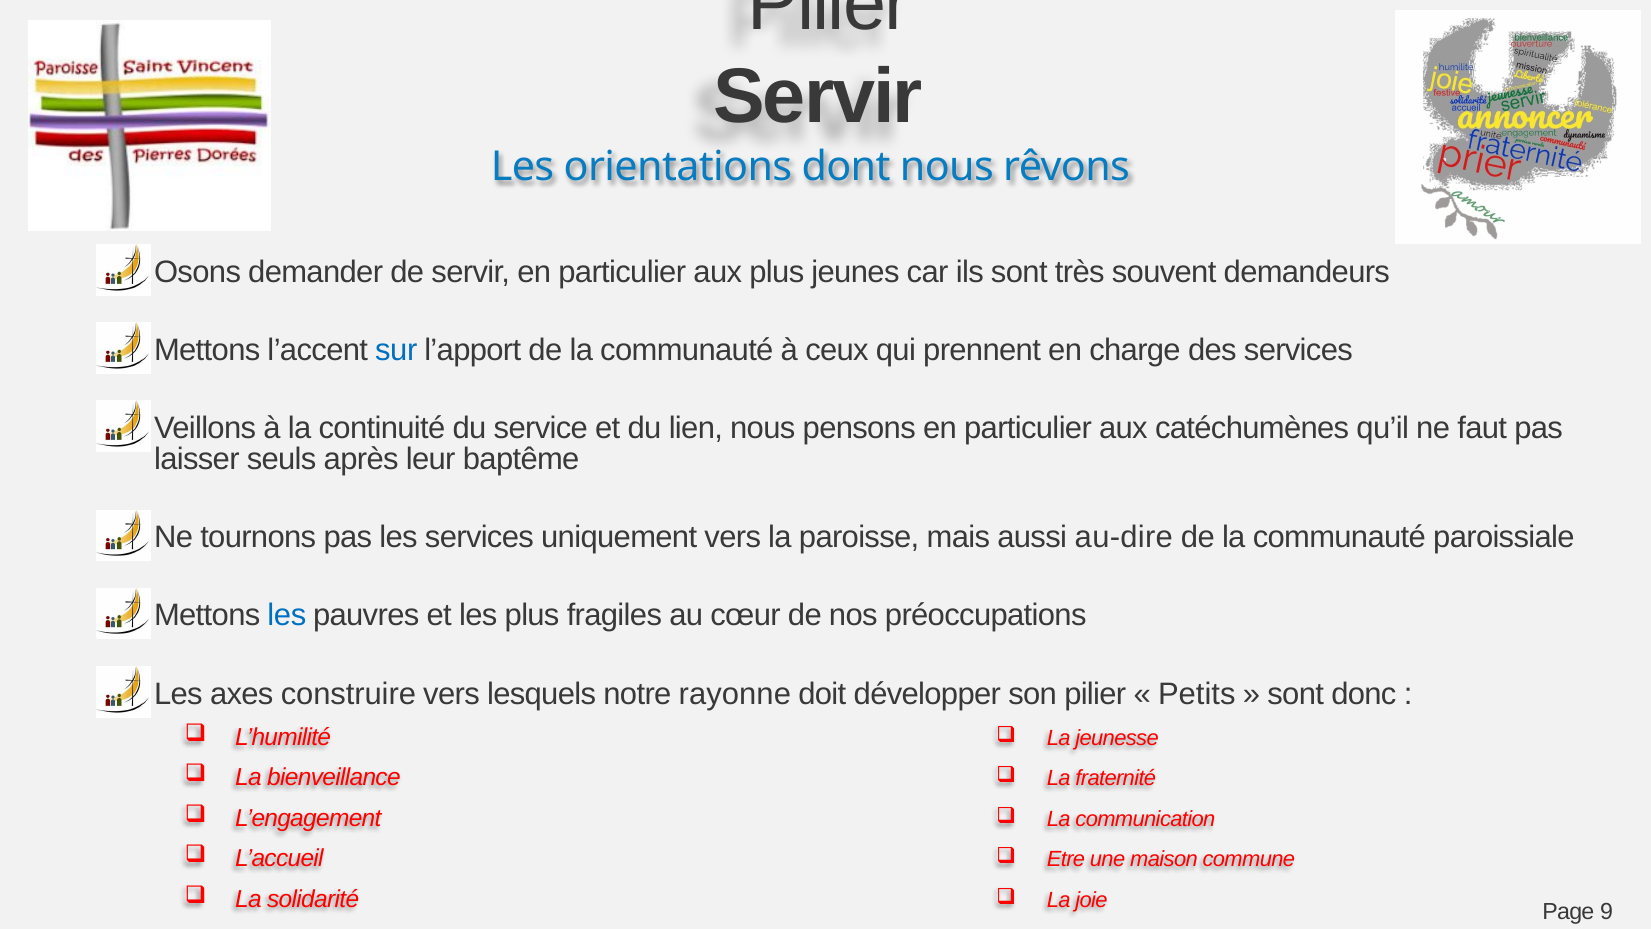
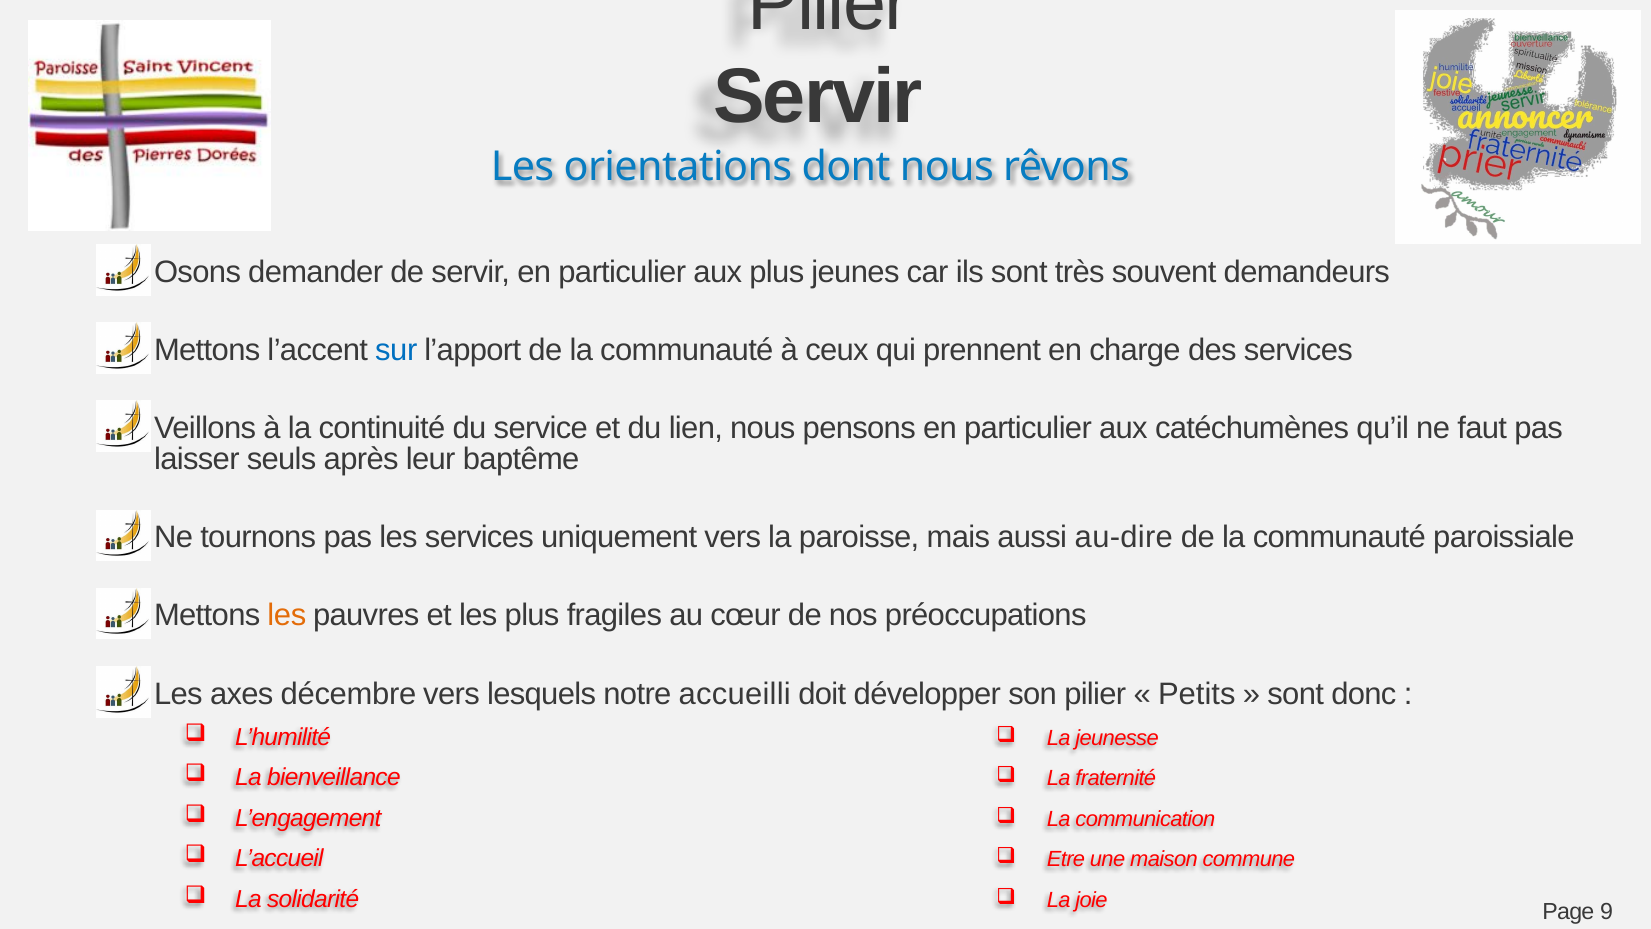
les colour: blue -> orange (287, 615)
construire: construire -> décembre (348, 694)
rayonne: rayonne -> accueilli (735, 694)
